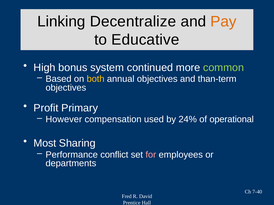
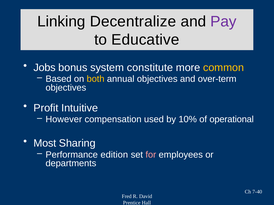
Pay colour: orange -> purple (223, 22)
High: High -> Jobs (45, 68)
continued: continued -> constitute (150, 68)
common colour: light green -> yellow (224, 68)
than-term: than-term -> over-term (217, 79)
Primary: Primary -> Intuitive (80, 108)
24%: 24% -> 10% (188, 120)
conflict: conflict -> edition (114, 155)
